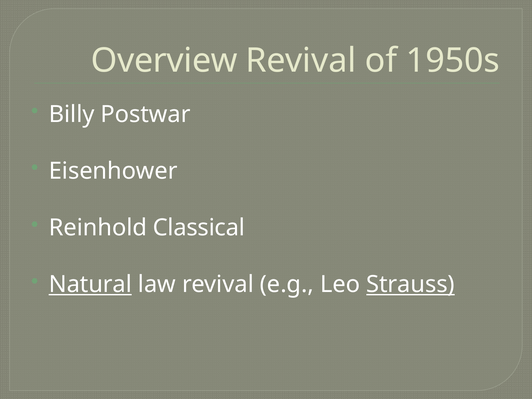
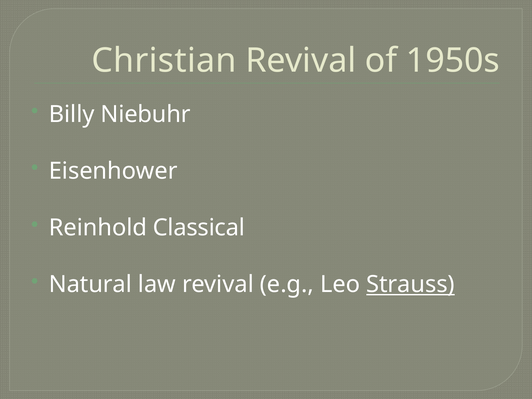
Overview: Overview -> Christian (164, 61)
Postwar: Postwar -> Niebuhr (146, 114)
Natural underline: present -> none (90, 285)
